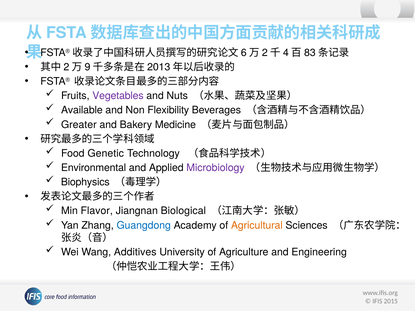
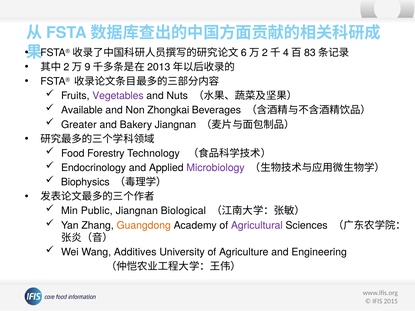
Flexibility: Flexibility -> Zhongkai (168, 110)
Bakery Medicine: Medicine -> Jiangnan (175, 125)
Genetic: Genetic -> Forestry (106, 153)
Environmental: Environmental -> Endocrinology (94, 168)
Flavor: Flavor -> Public (97, 211)
Guangdong colour: blue -> orange (144, 225)
Agricultural colour: orange -> purple (257, 225)
